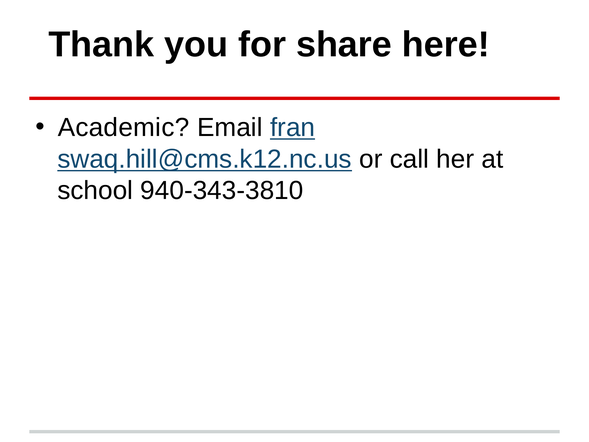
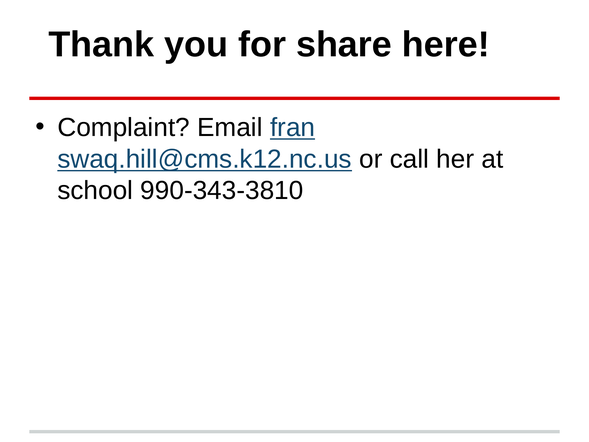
Academic: Academic -> Complaint (124, 128)
940-343-3810: 940-343-3810 -> 990-343-3810 (222, 190)
